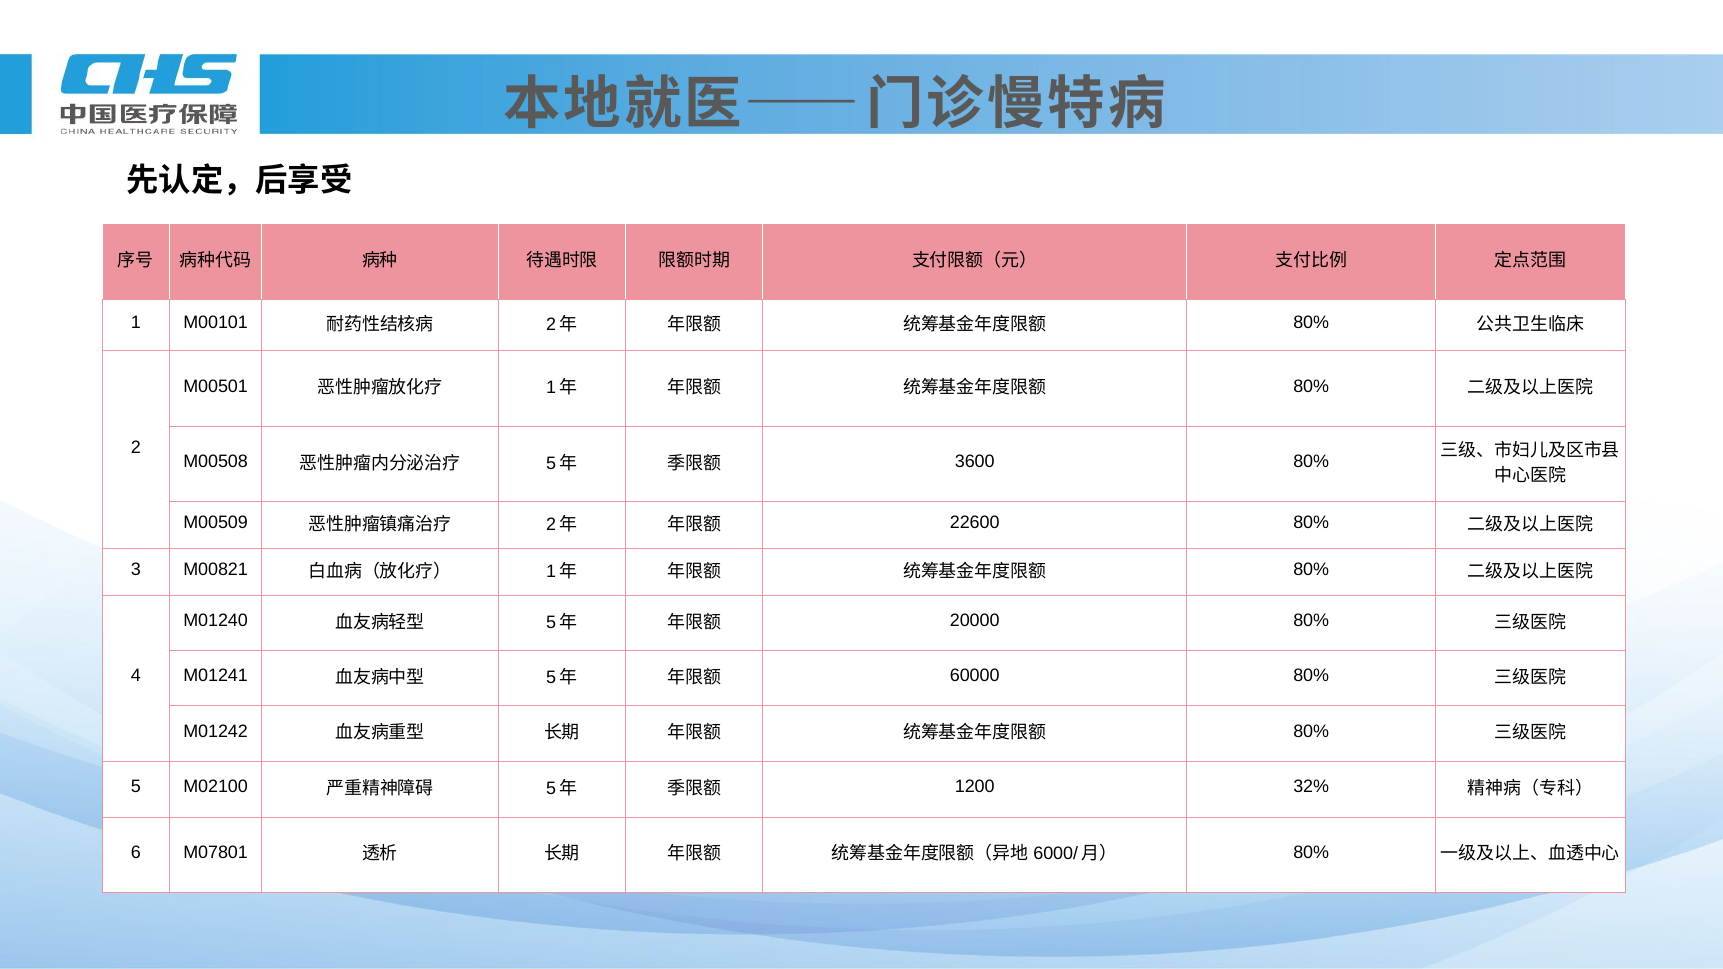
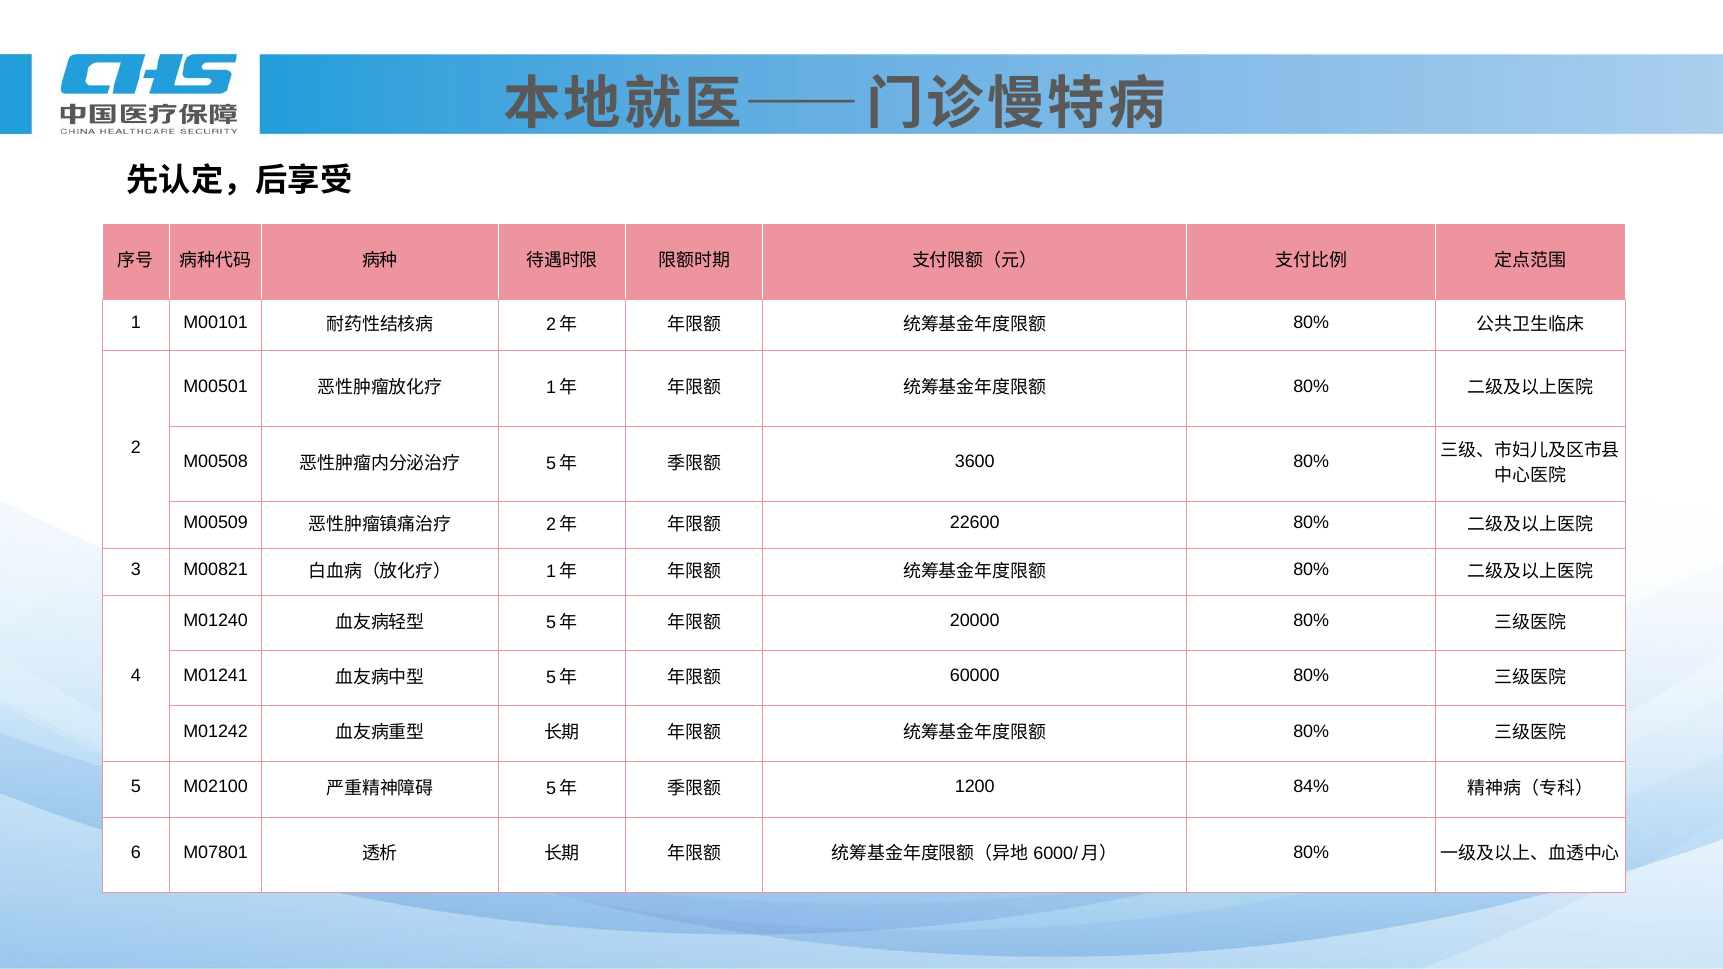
32%: 32% -> 84% (1311, 787)
